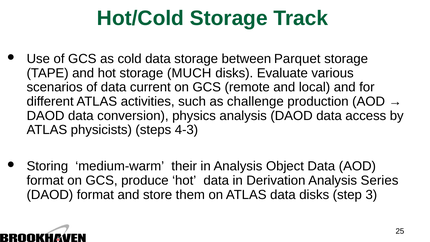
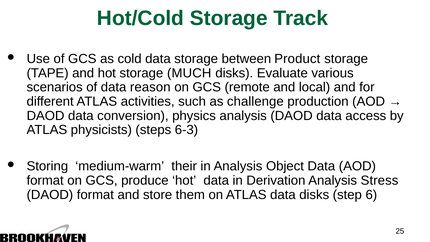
Parquet: Parquet -> Product (297, 59)
current: current -> reason (150, 87)
4-3: 4-3 -> 6-3 (186, 130)
Series: Series -> Stress (380, 180)
3: 3 -> 6 (371, 195)
